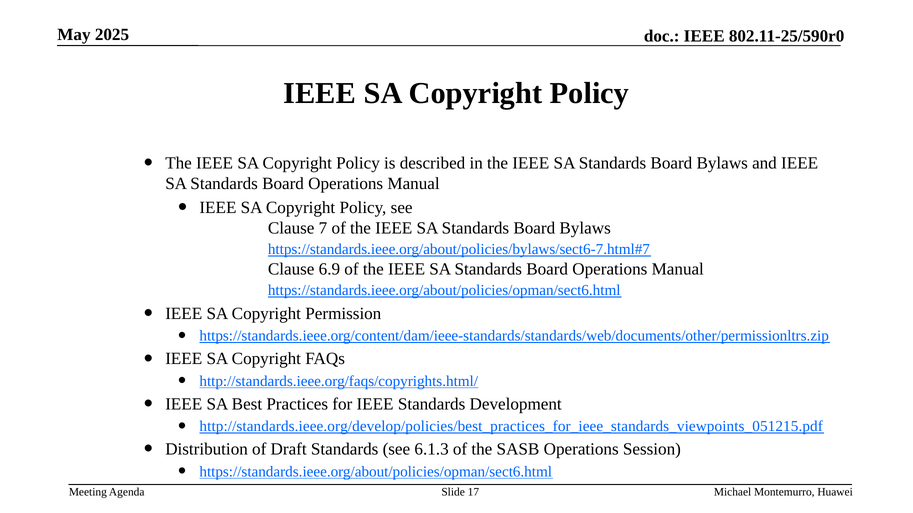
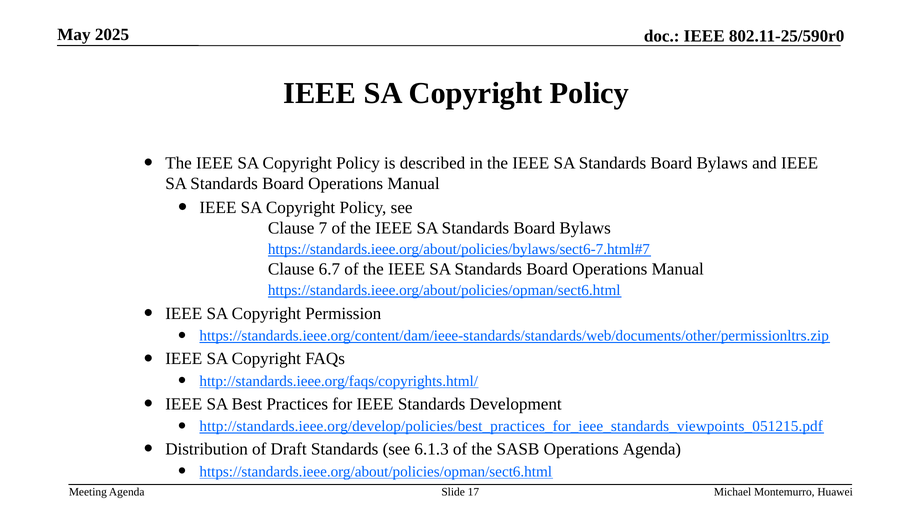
6.9: 6.9 -> 6.7 (329, 269)
Operations Session: Session -> Agenda (652, 450)
